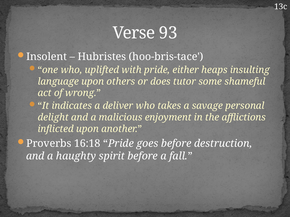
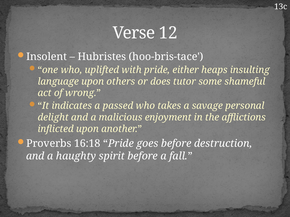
93: 93 -> 12 (168, 33)
deliver: deliver -> passed (118, 106)
